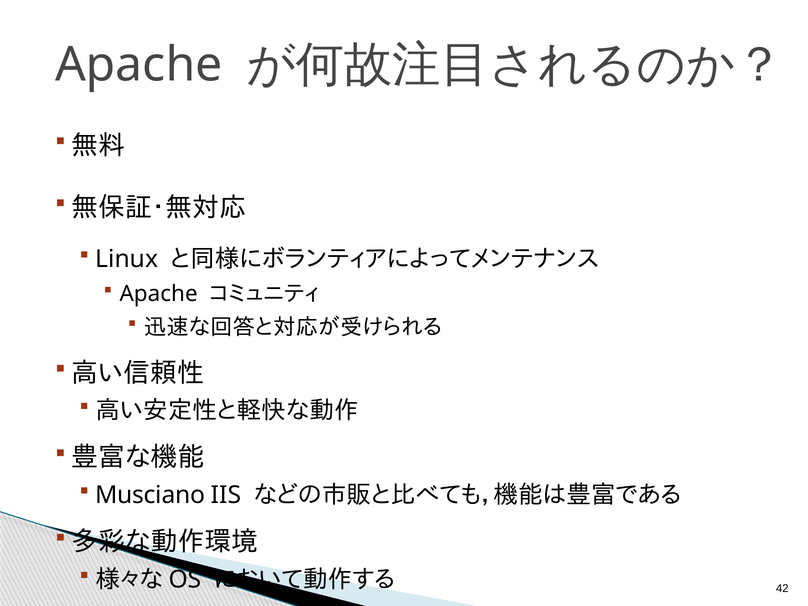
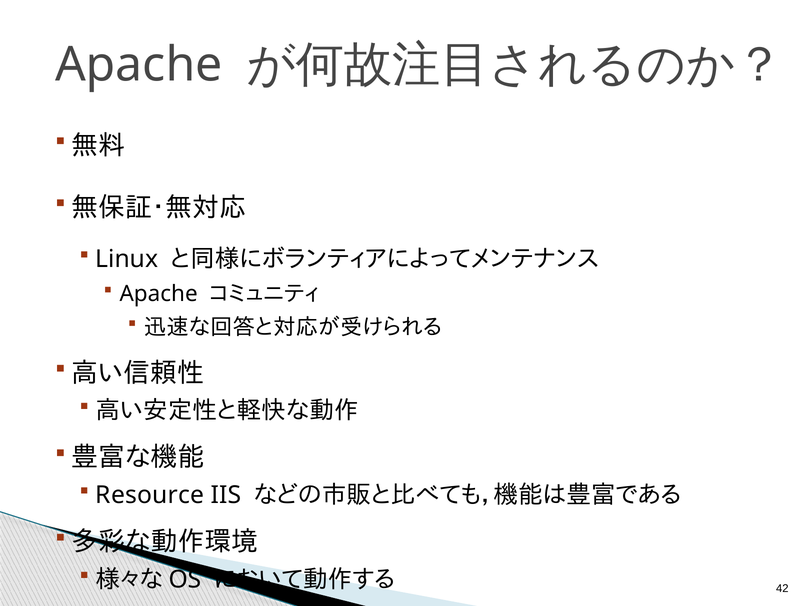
Musciano: Musciano -> Resource (150, 495)
